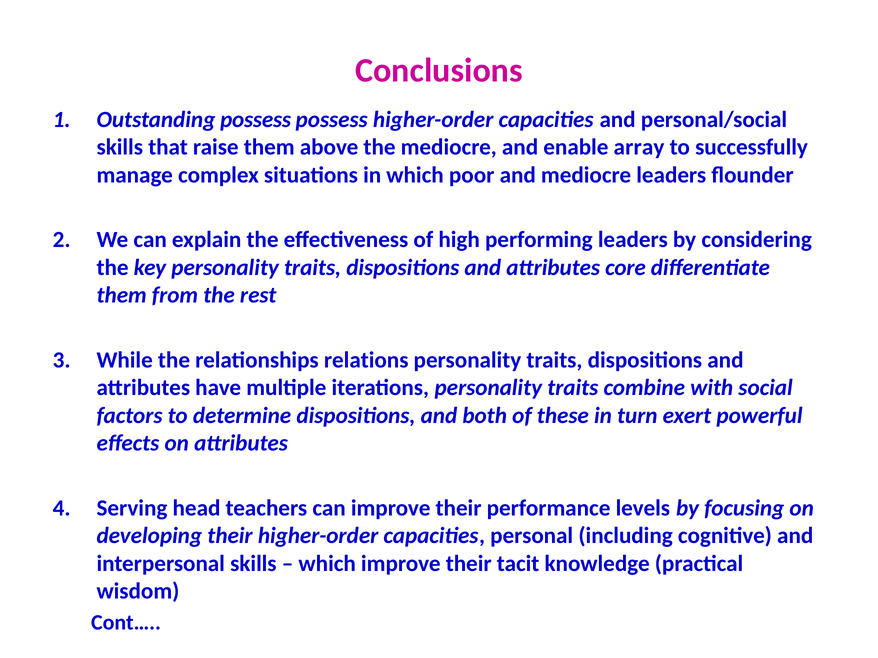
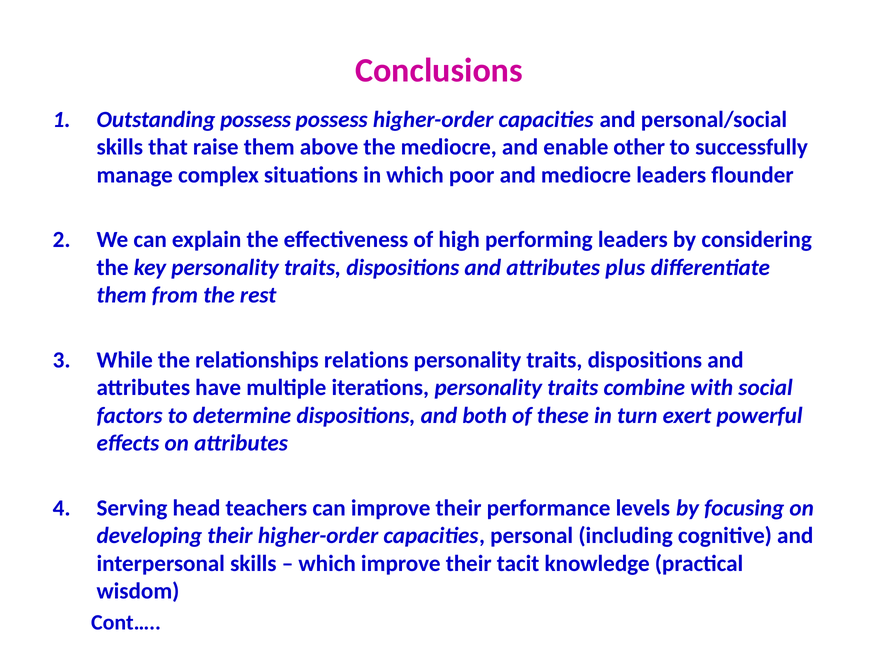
array: array -> other (639, 147)
core: core -> plus (625, 268)
